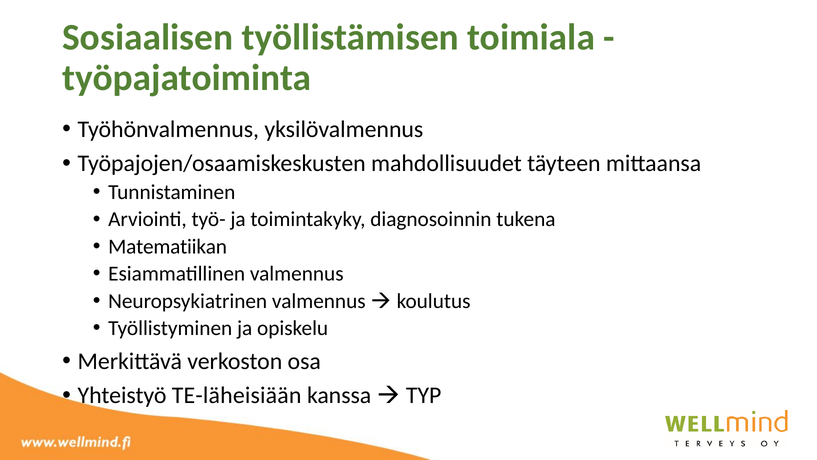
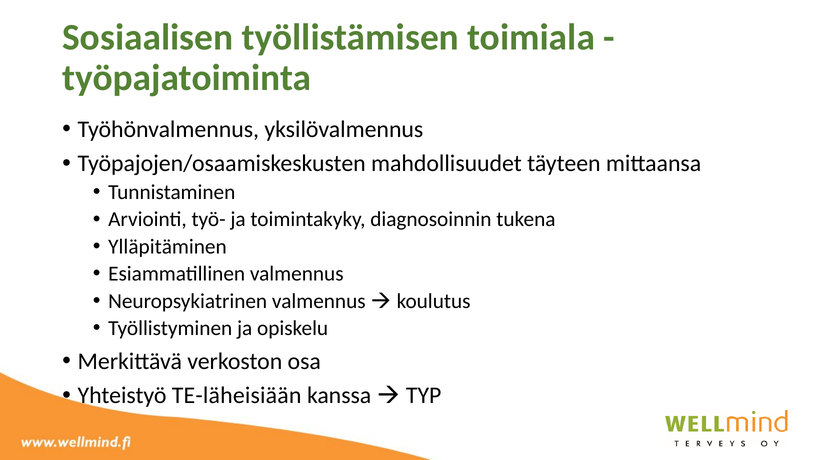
Matematiikan: Matematiikan -> Ylläpitäminen (167, 246)
